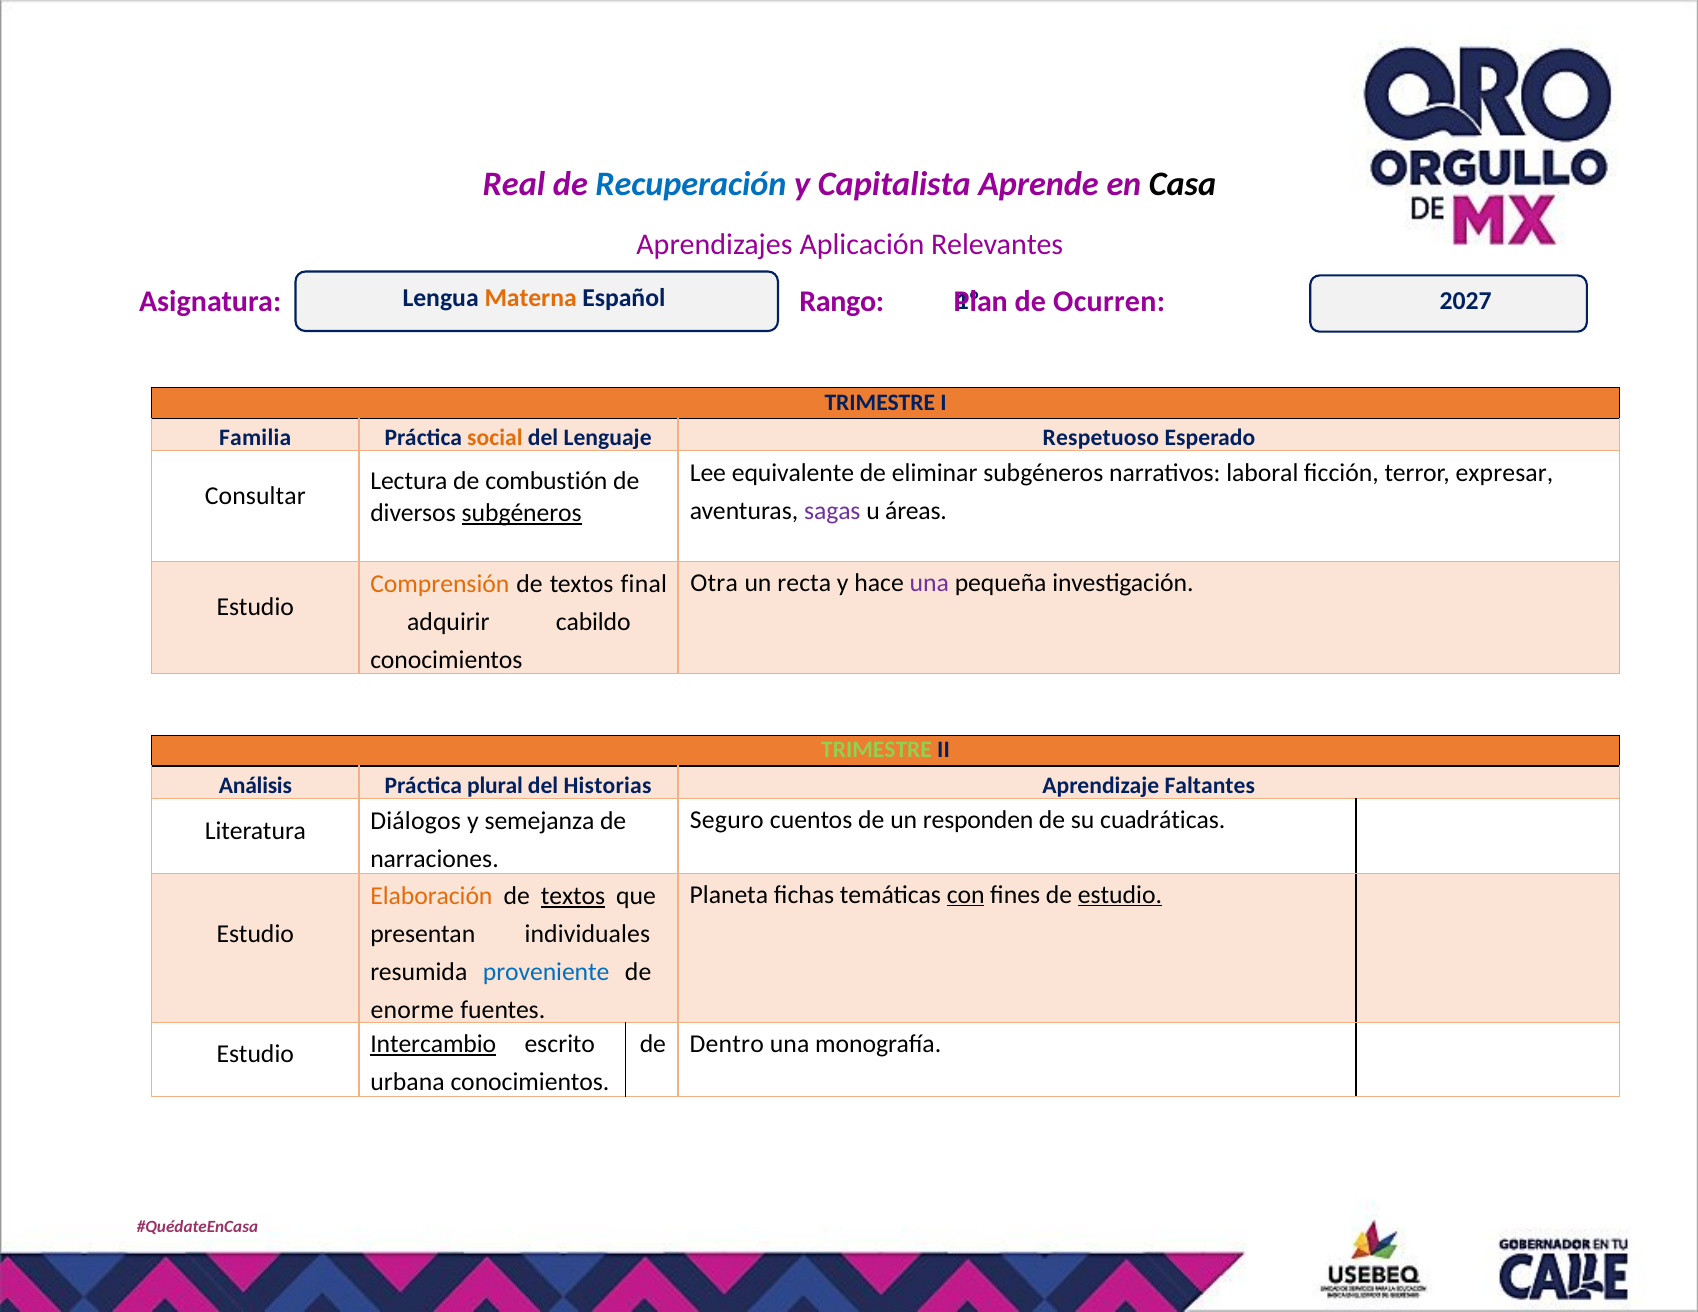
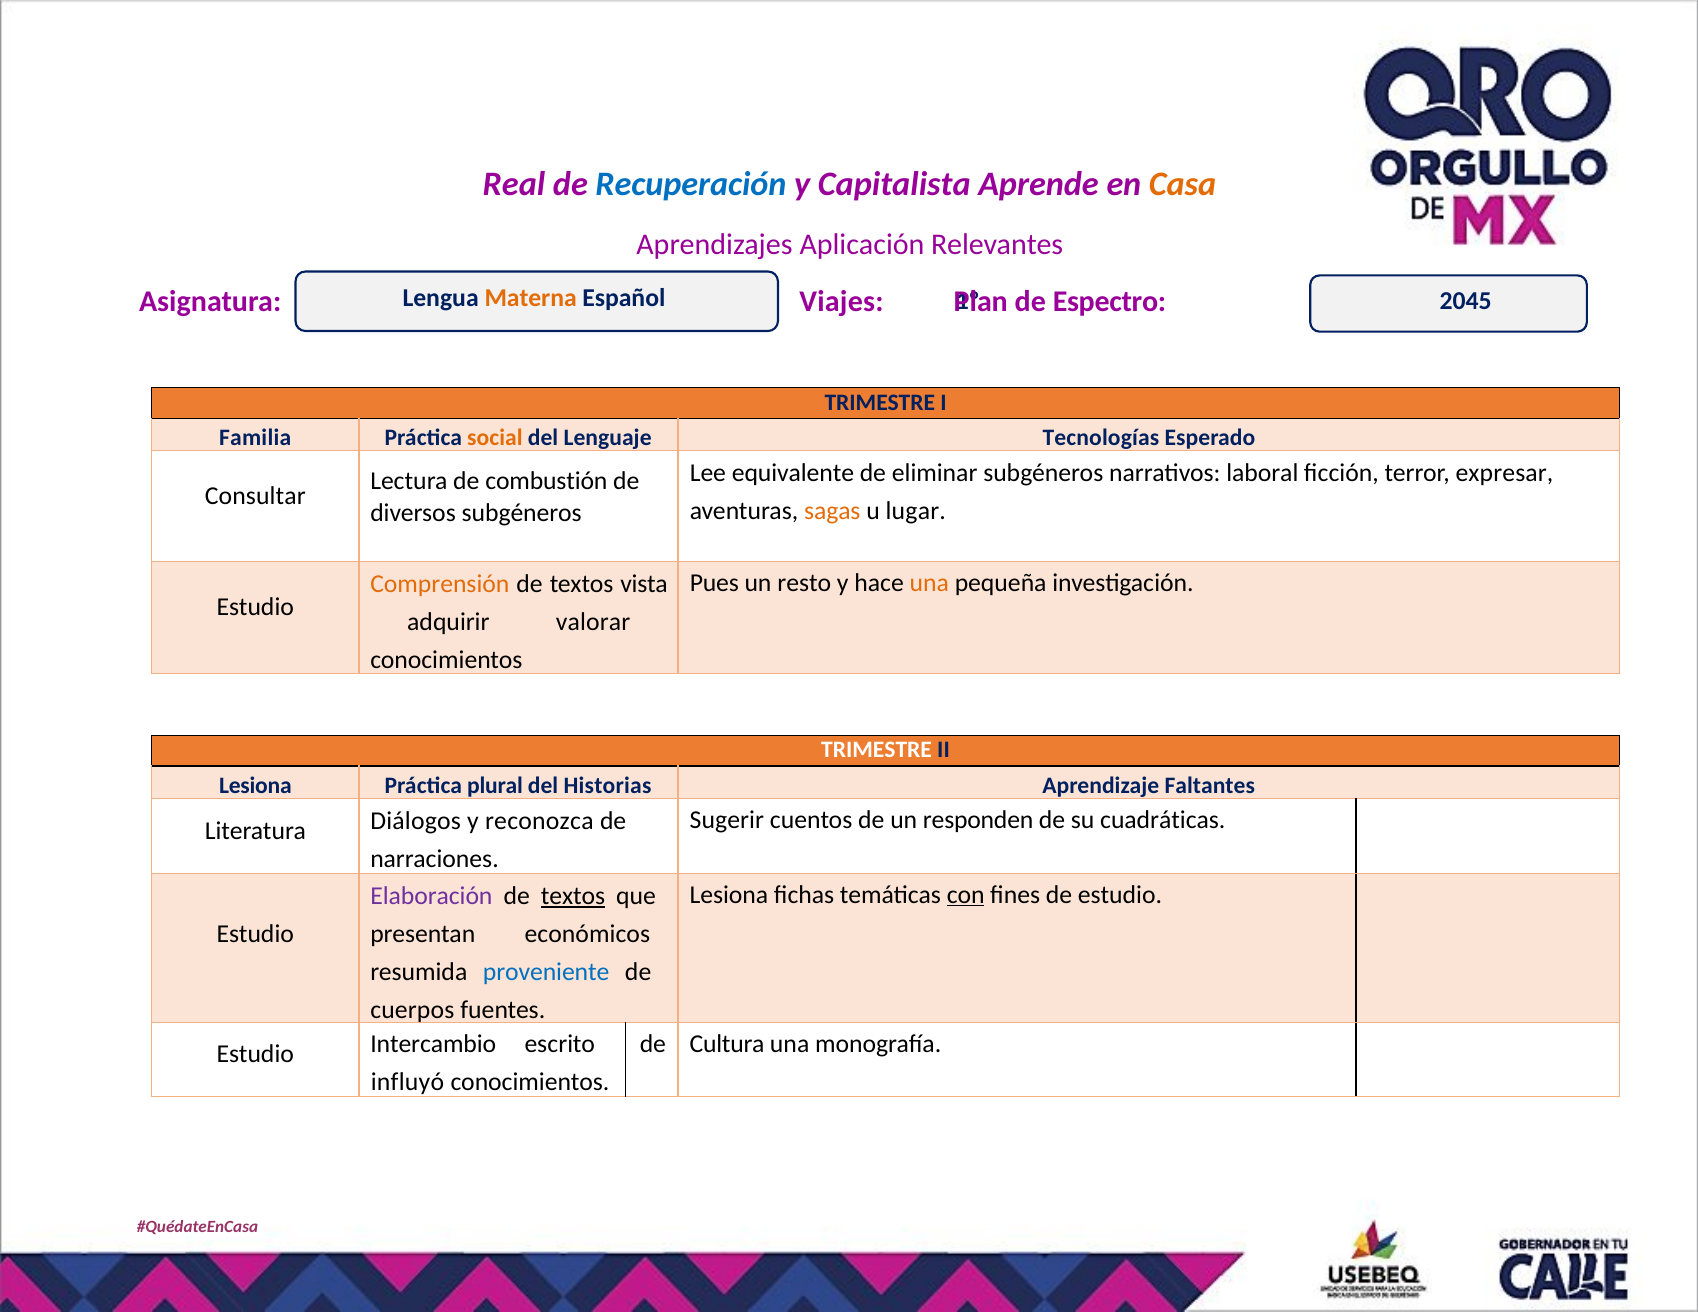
Casa colour: black -> orange (1183, 184)
2027: 2027 -> 2045 (1466, 301)
Rango: Rango -> Viajes (841, 301)
Ocurren: Ocurren -> Espectro (1109, 301)
Respetuoso: Respetuoso -> Tecnologías (1101, 437)
sagas colour: purple -> orange (832, 511)
áreas: áreas -> lugar (916, 511)
subgéneros underline: present -> none (522, 513)
Otra: Otra -> Pues (714, 583)
recta: recta -> resto (804, 583)
una colour: purple -> orange (929, 583)
final: final -> vista (644, 584)
cabildo: cabildo -> valorar (593, 622)
TRIMESTRE colour: light green -> white (877, 750)
Análisis: Análisis -> Lesiona (255, 785)
Seguro: Seguro -> Sugerir (727, 820)
semejanza: semejanza -> reconozca (539, 821)
Planeta: Planeta -> Lesiona (729, 895)
estudio underline: present -> none (1120, 895)
Elaboración colour: orange -> purple (431, 896)
individuales: individuales -> económicos (587, 934)
enorme: enorme -> cuerpos (412, 1010)
Dentro: Dentro -> Cultura (727, 1044)
Intercambio underline: present -> none (433, 1044)
urbana: urbana -> influyó (407, 1082)
